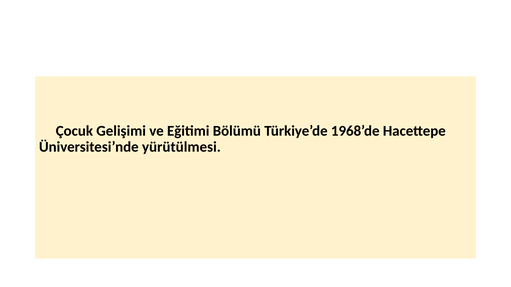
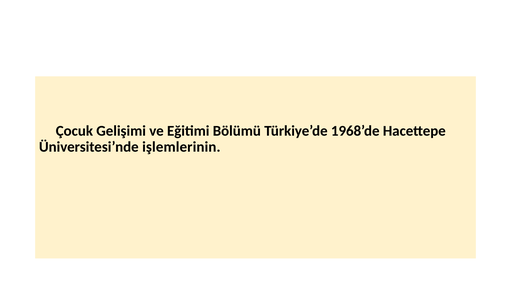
yürütülmesi: yürütülmesi -> işlemlerinin (181, 147)
